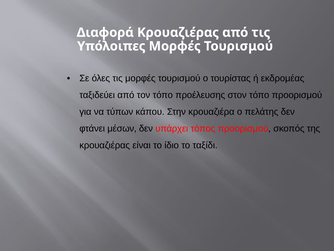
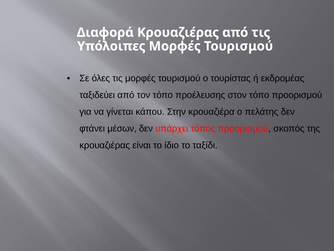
τύπων: τύπων -> γίνεται (120, 112)
